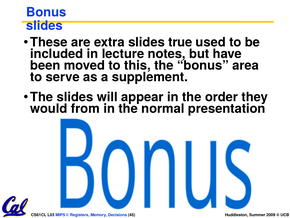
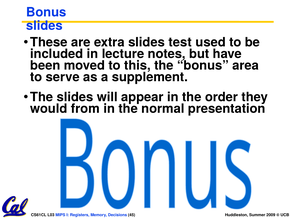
true: true -> test (180, 42)
